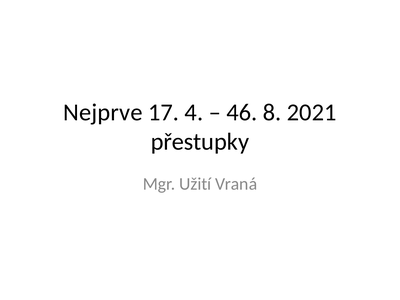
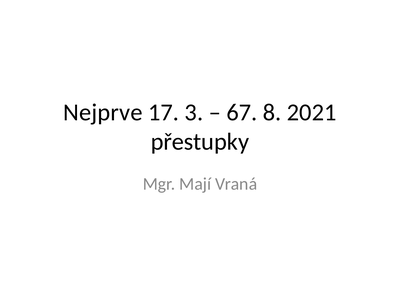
4: 4 -> 3 (194, 112)
46: 46 -> 67 (242, 112)
Užití: Užití -> Mají (195, 184)
